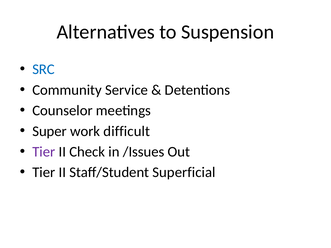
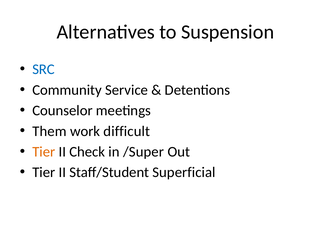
Super: Super -> Them (49, 131)
Tier colour: purple -> orange (44, 152)
/Issues: /Issues -> /Super (144, 152)
